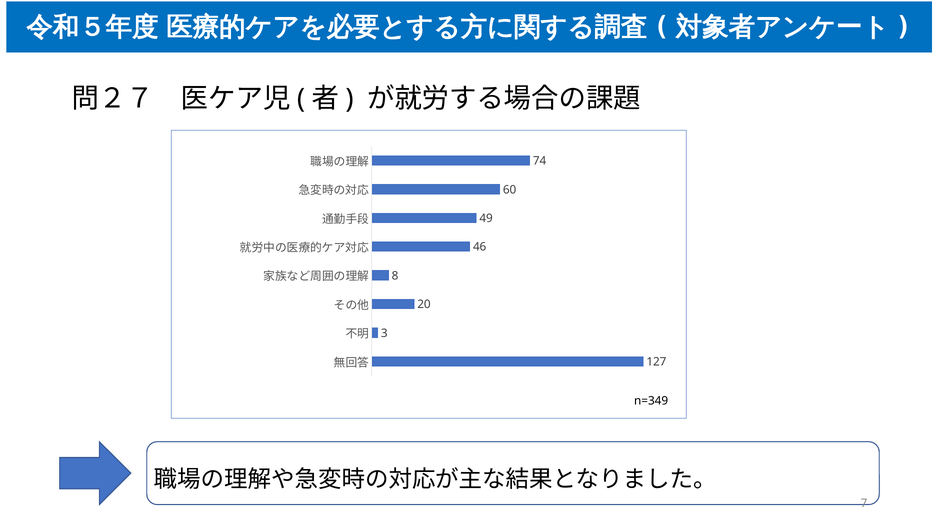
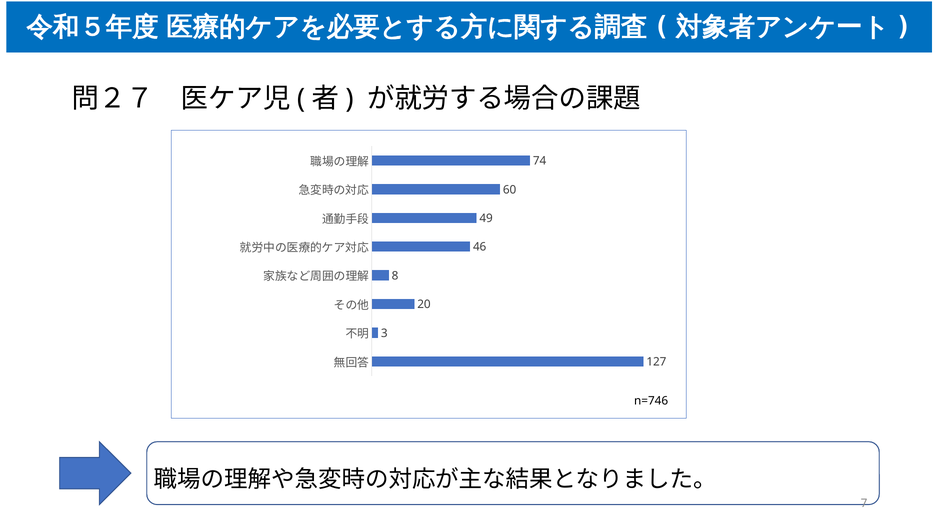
n=349: n=349 -> n=746 (651, 401)
